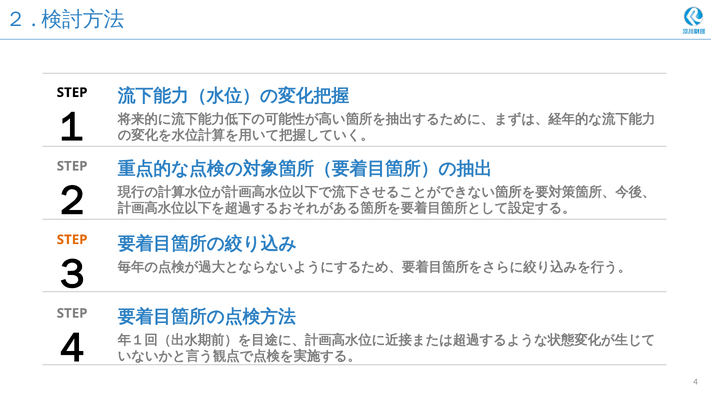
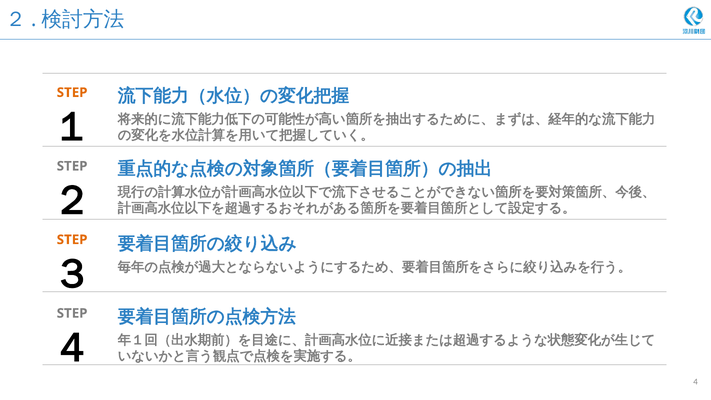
STEP colour: black -> orange (72, 92)
